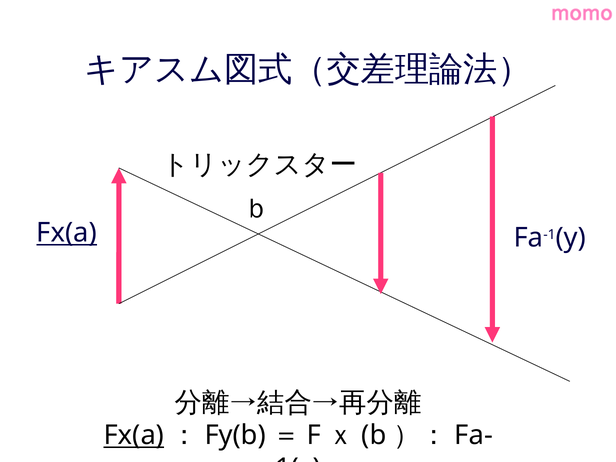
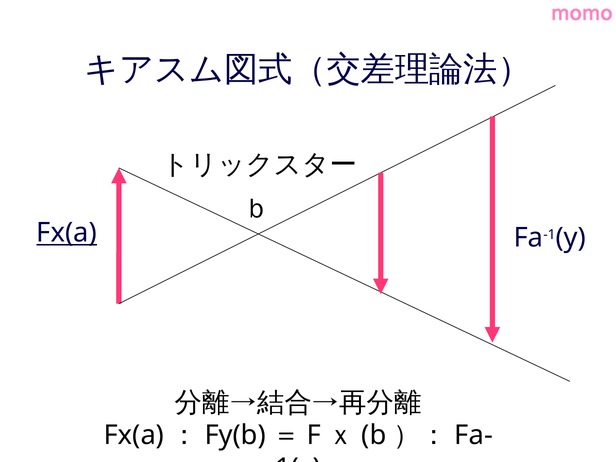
Fx(a underline: present -> none (134, 435)
